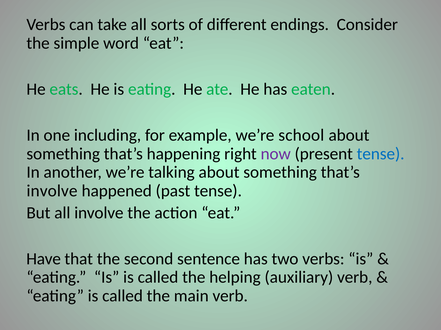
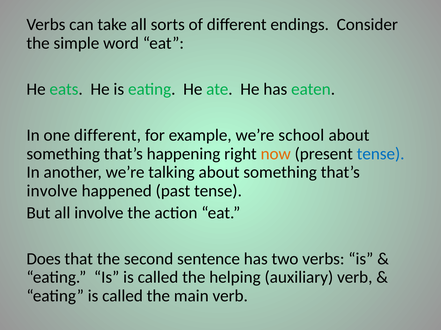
one including: including -> different (107, 136)
now colour: purple -> orange (276, 154)
Have: Have -> Does (44, 259)
